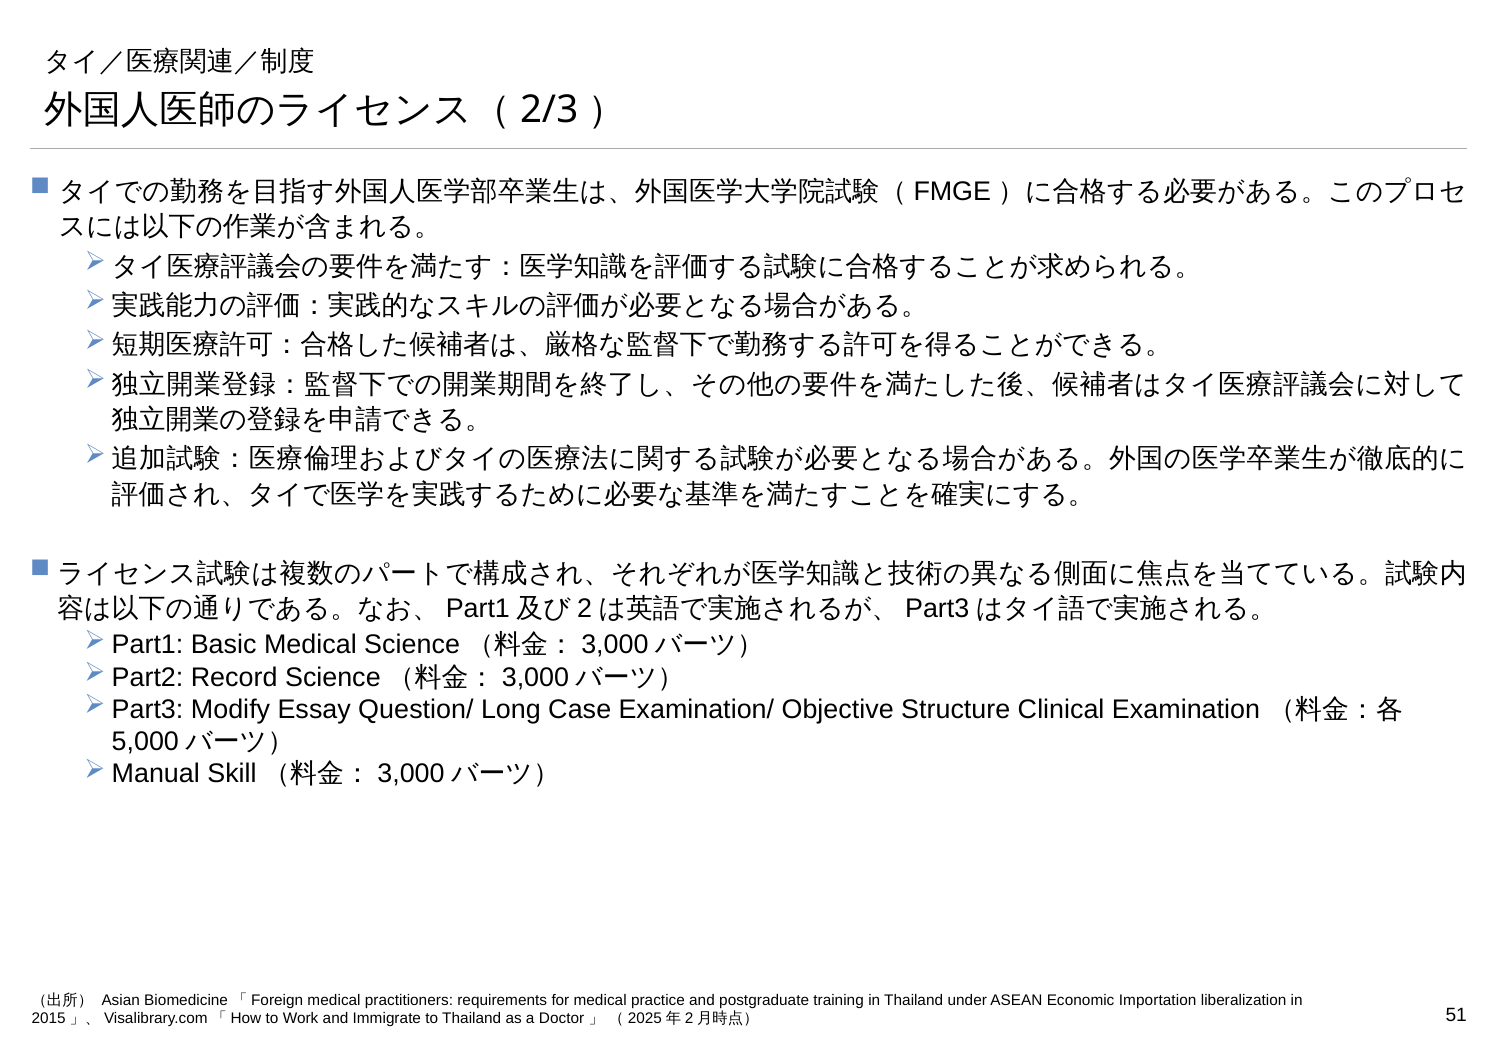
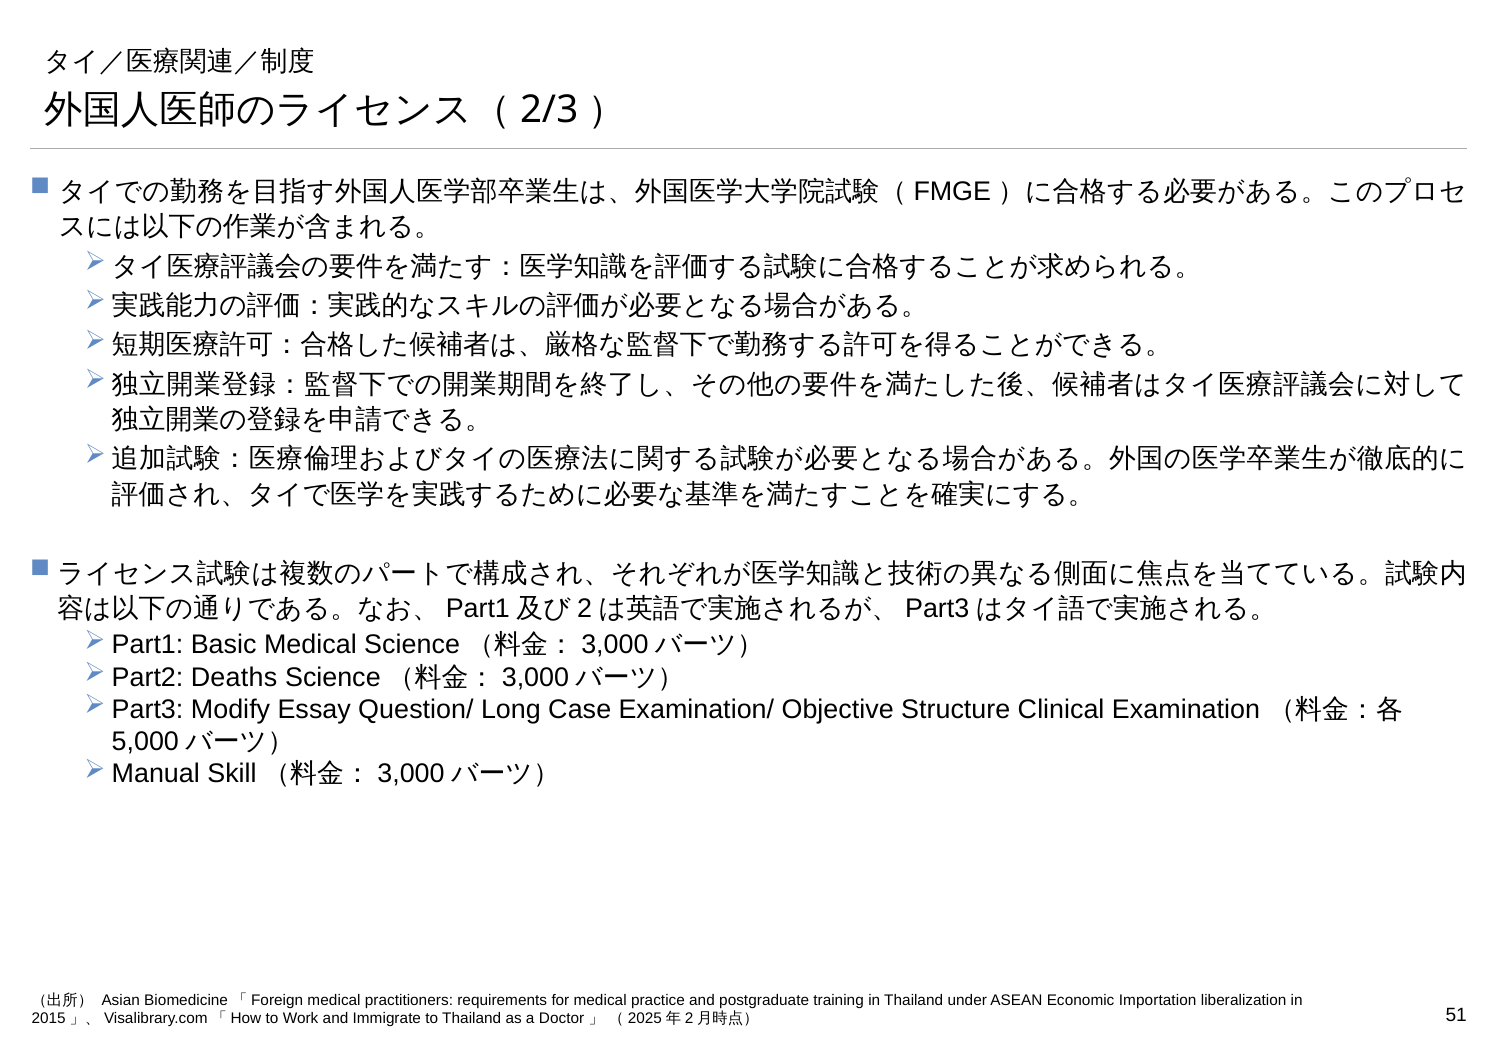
Record: Record -> Deaths (234, 677)
